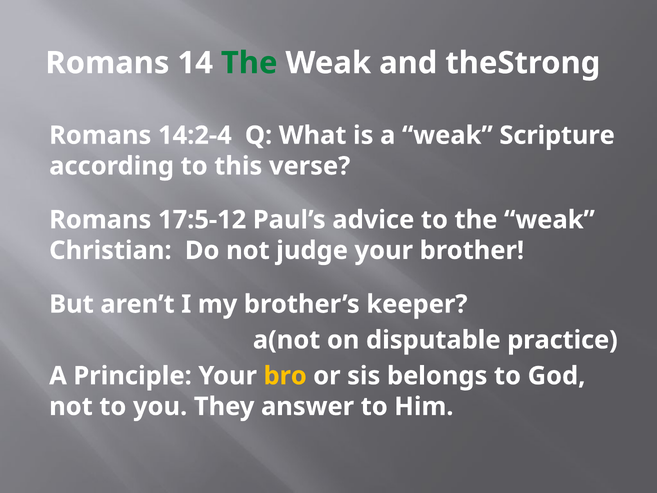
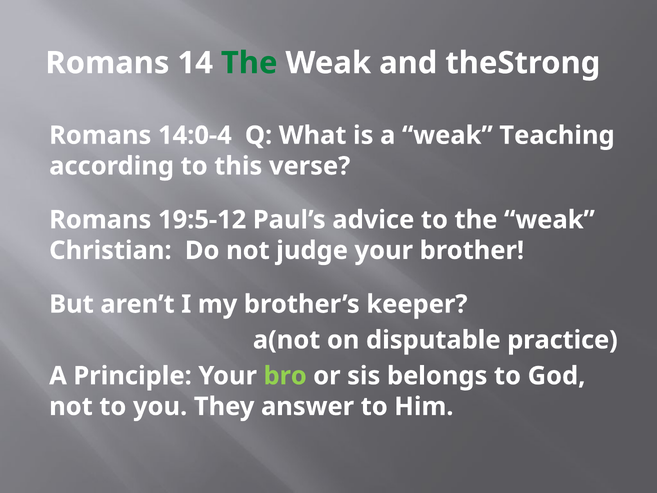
14:2-4: 14:2-4 -> 14:0-4 (195, 135)
Scripture: Scripture -> Teaching (557, 135)
17:5-12: 17:5-12 -> 19:5-12 (202, 220)
bro colour: yellow -> light green (285, 376)
